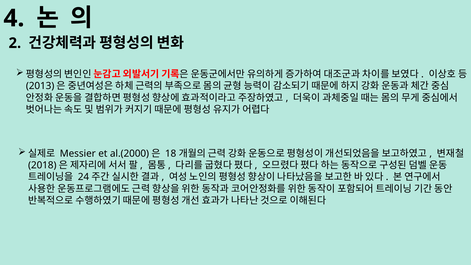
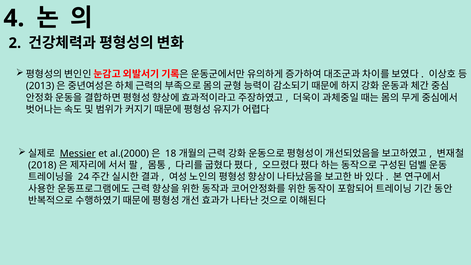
Messier underline: none -> present (78, 153)
